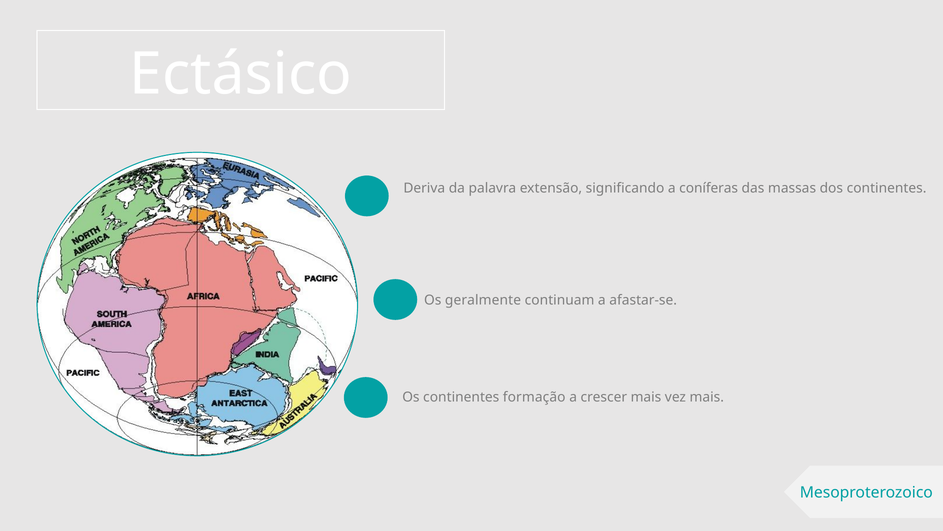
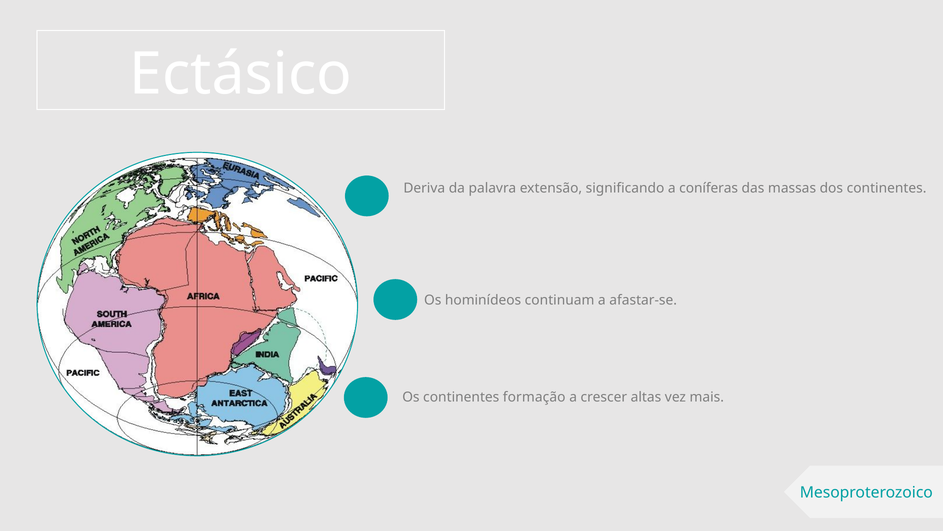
geralmente: geralmente -> hominídeos (483, 300)
crescer mais: mais -> altas (646, 397)
